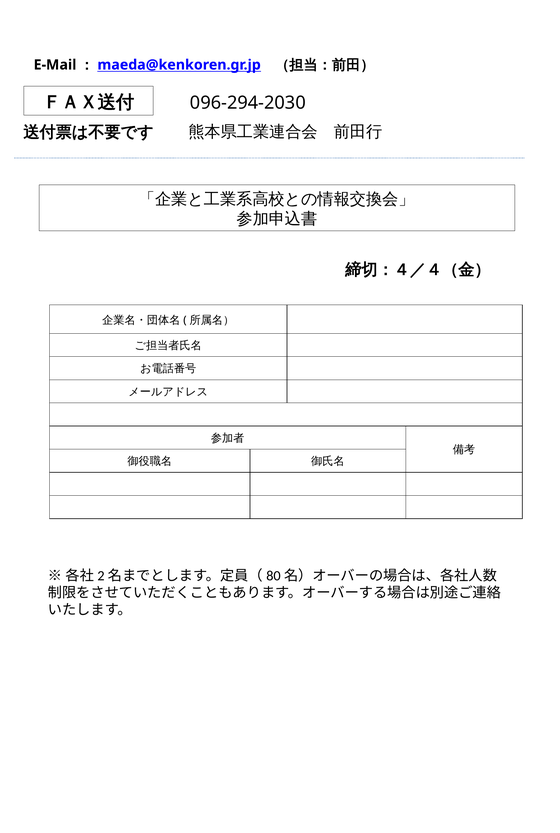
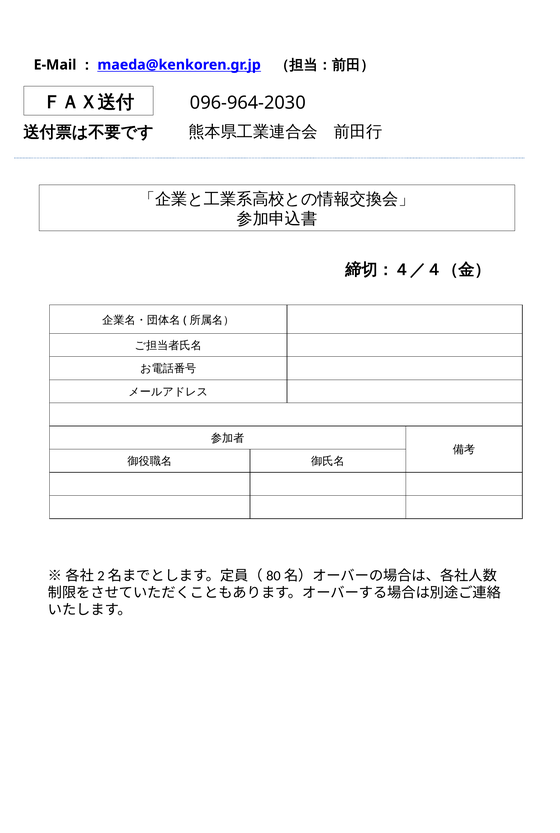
096-294-2030: 096-294-2030 -> 096-964-2030 (248, 103)
